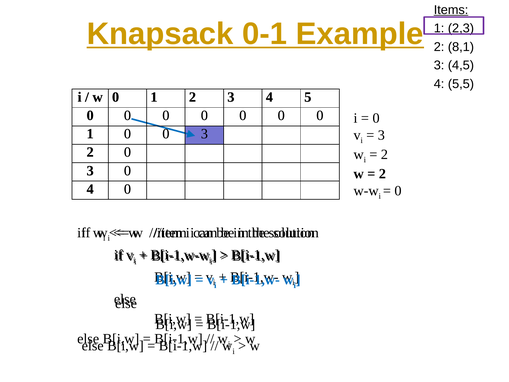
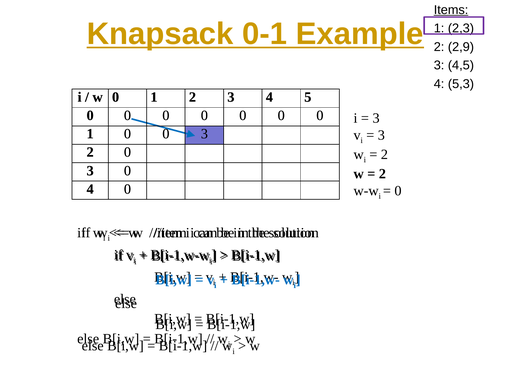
8,1: 8,1 -> 2,9 (461, 47)
5,5: 5,5 -> 5,3 (461, 84)
0: 0 -> 3 (376, 118)
